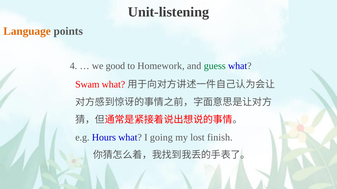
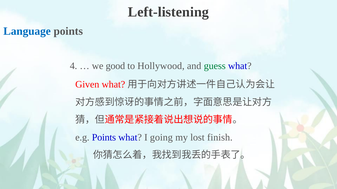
Unit-listening: Unit-listening -> Left-listening (168, 12)
Language colour: orange -> blue (27, 31)
Homework: Homework -> Hollywood (161, 66)
Swam: Swam -> Given (87, 85)
e.g Hours: Hours -> Points (104, 138)
